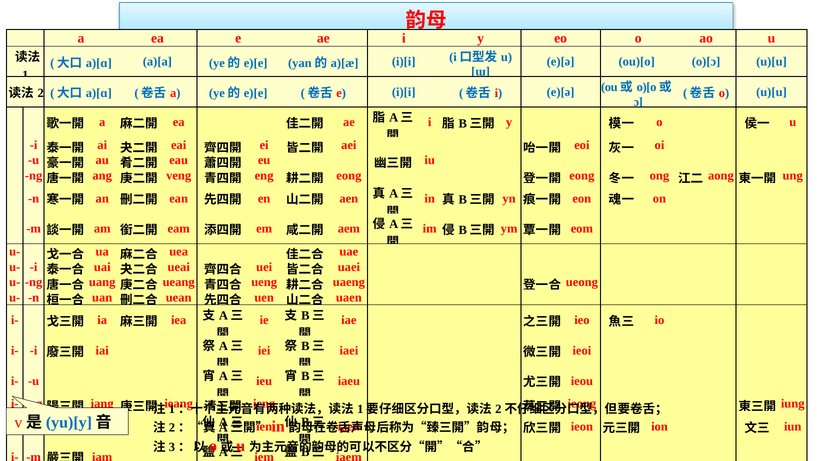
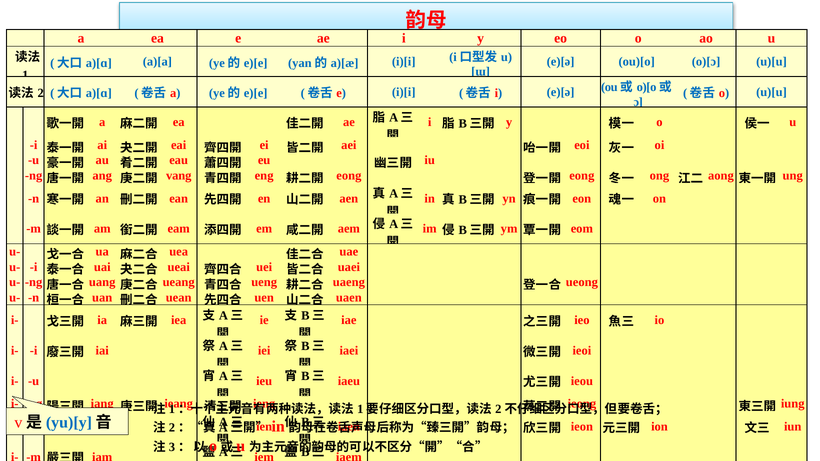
veng: veng -> vang (179, 176)
